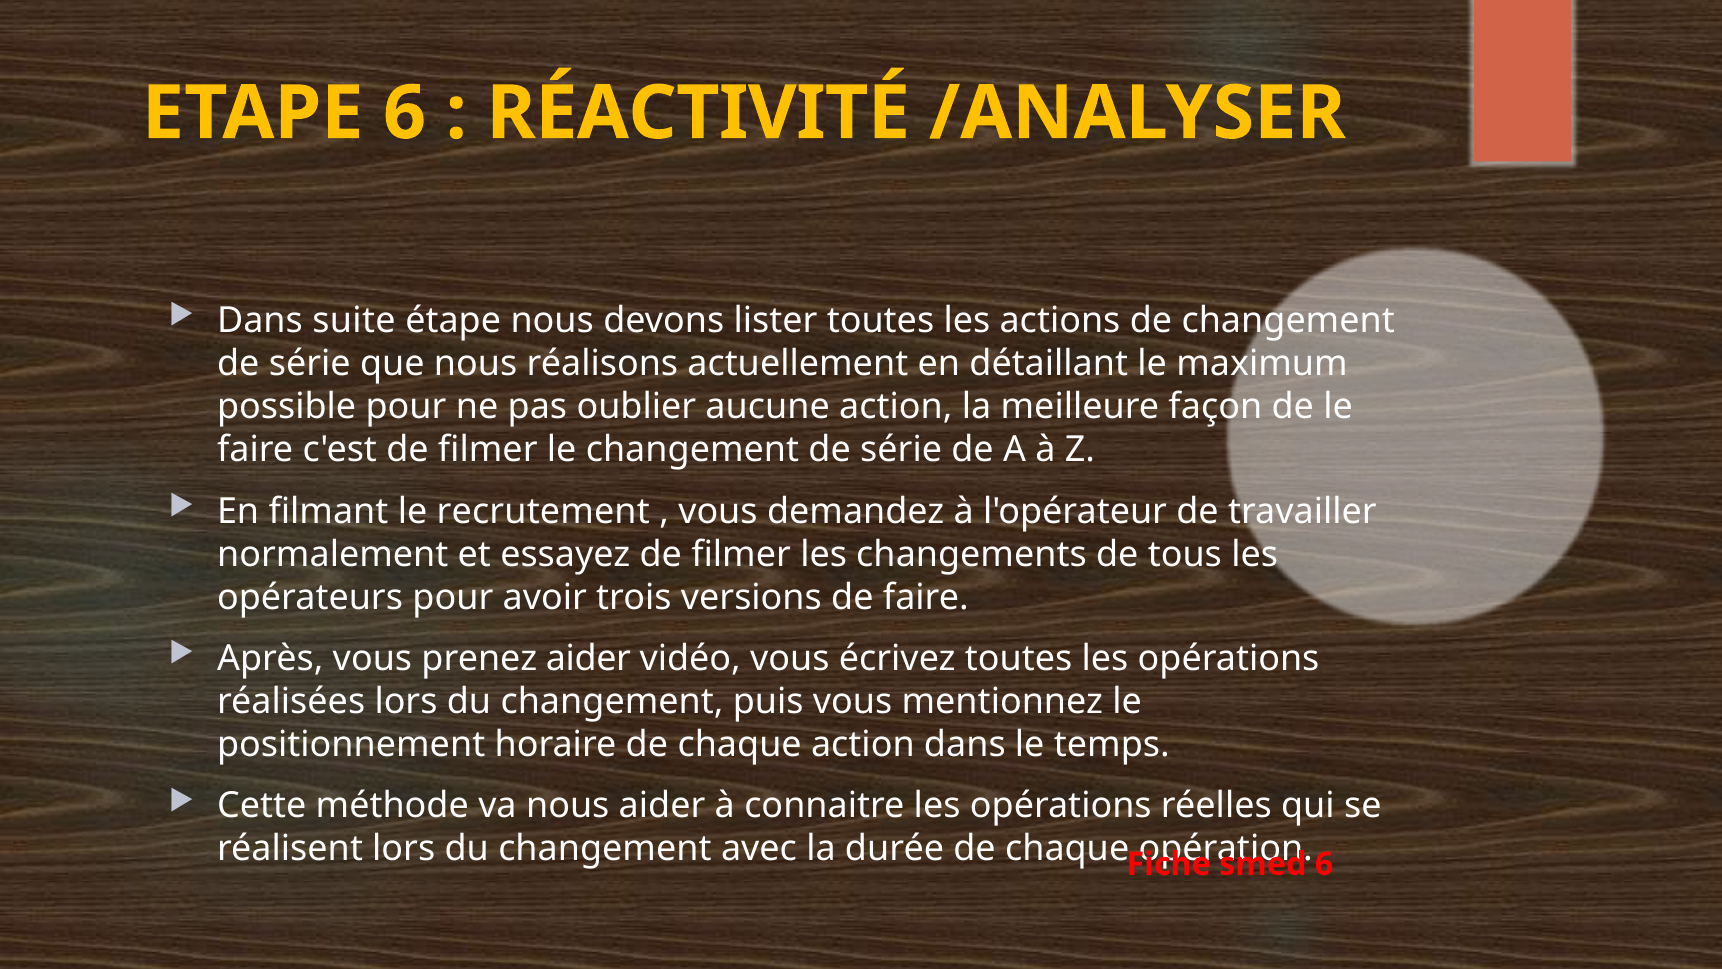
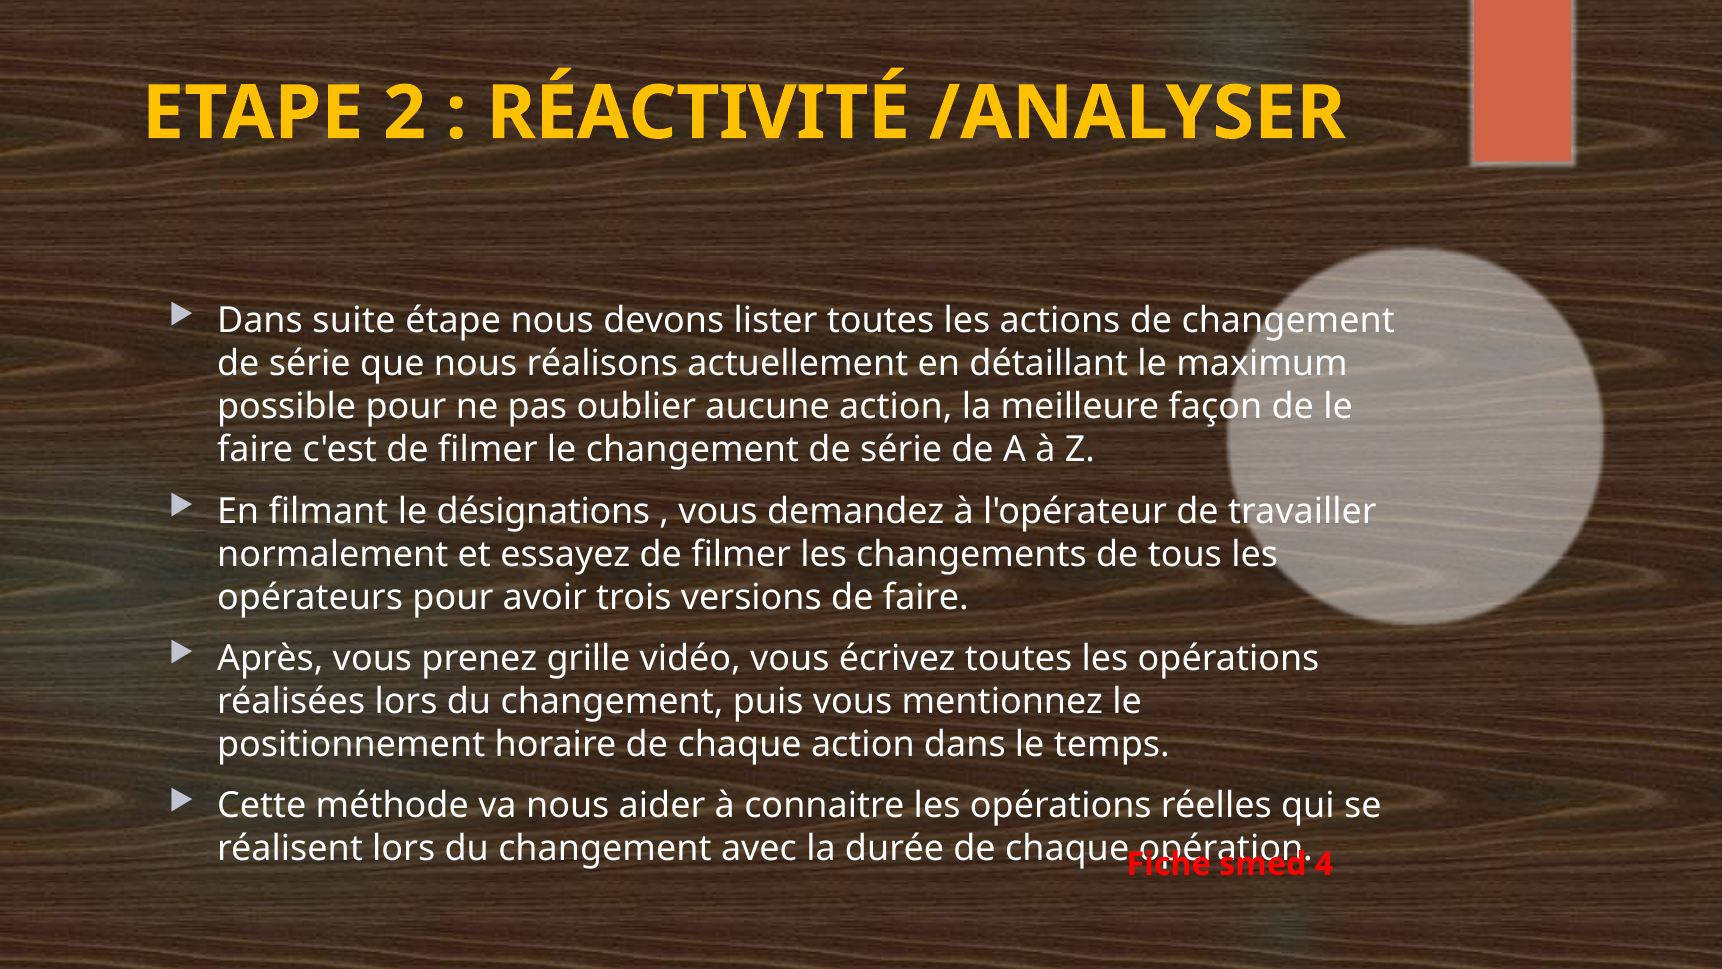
ETAPE 6: 6 -> 2 (405, 113)
recrutement: recrutement -> désignations (543, 511)
prenez aider: aider -> grille (588, 658)
6: 6 -> 4 (1324, 864)
